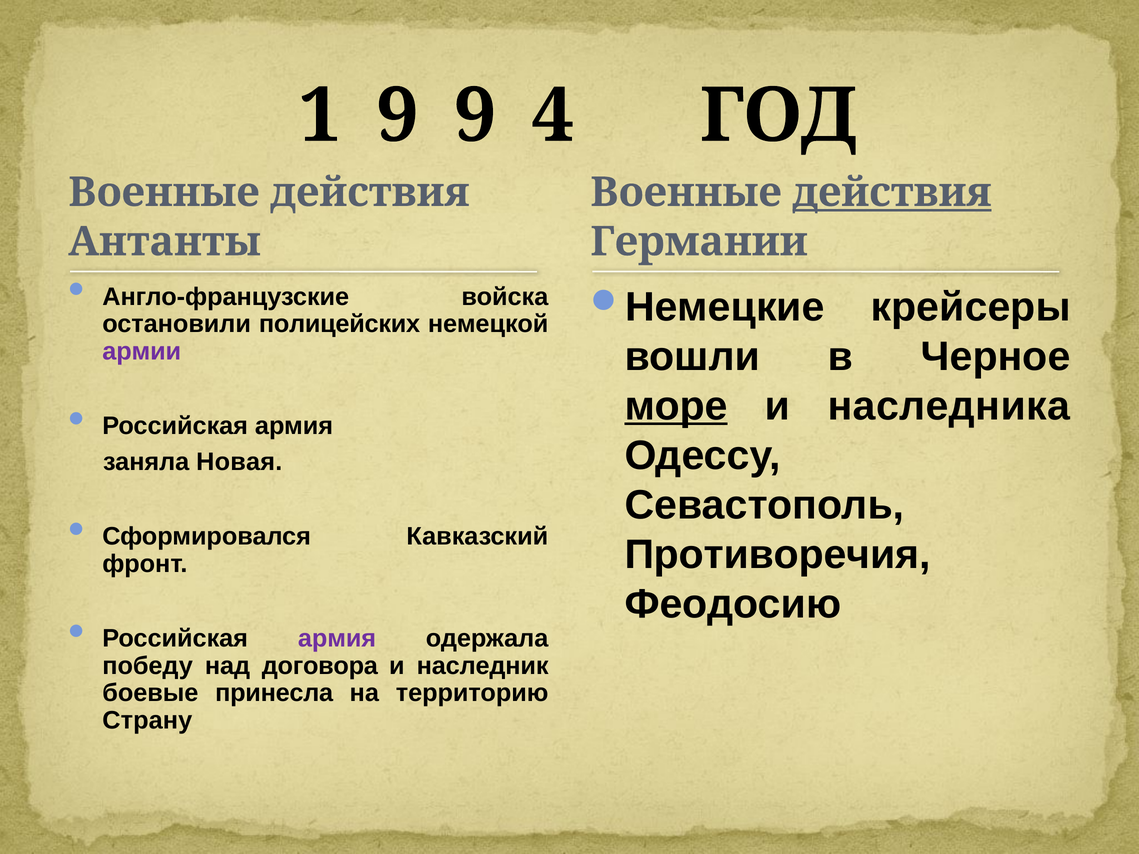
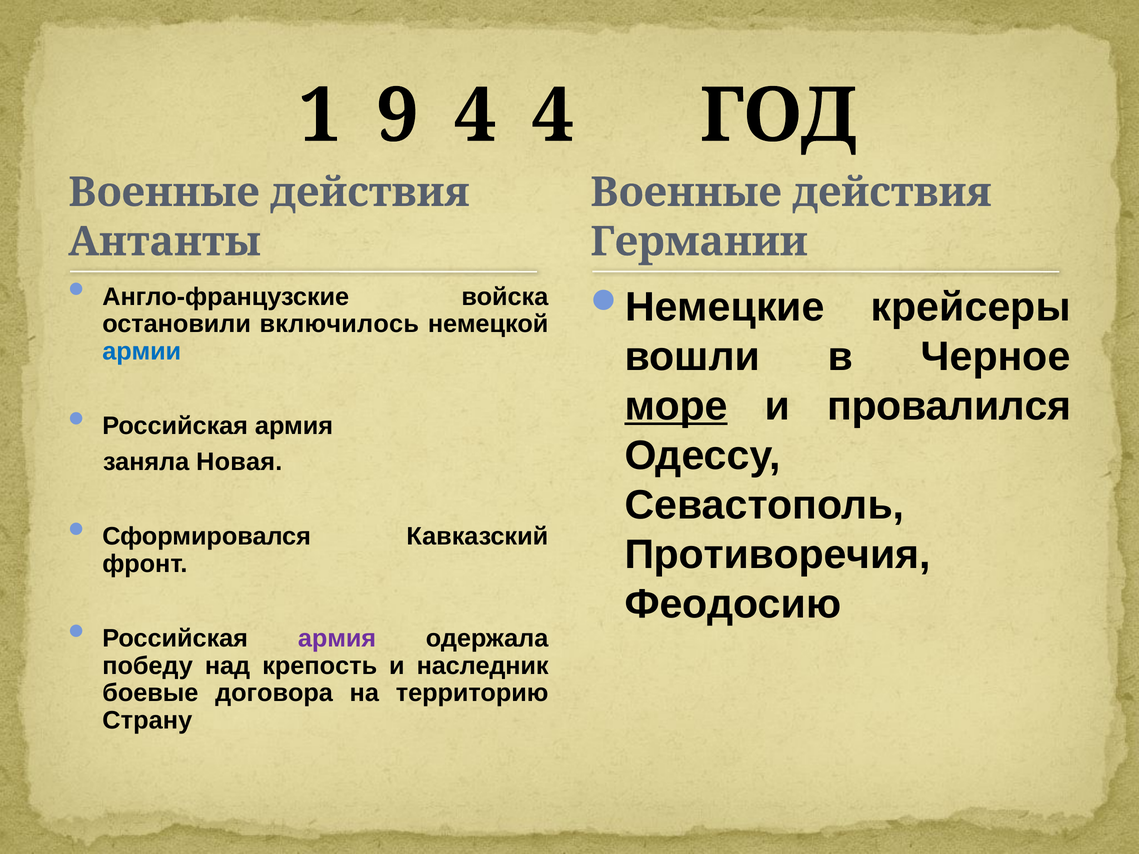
9 9: 9 -> 4 (475, 116)
действия underline: present -> none (892, 192)
полицейских: полицейских -> включилось (339, 324)
армии colour: purple -> blue (142, 351)
наследника: наследника -> провалился (949, 406)
договора: договора -> крепость (320, 666)
принесла: принесла -> договора (274, 693)
